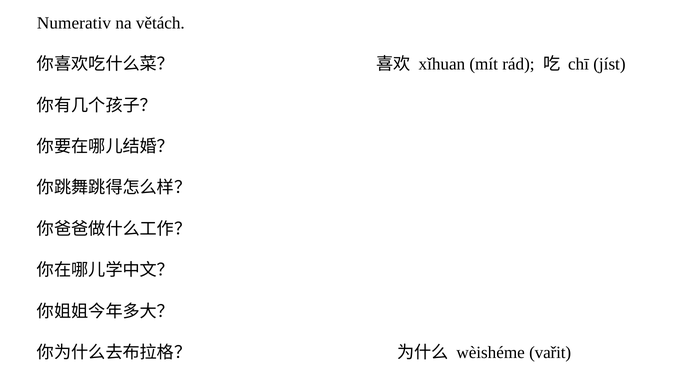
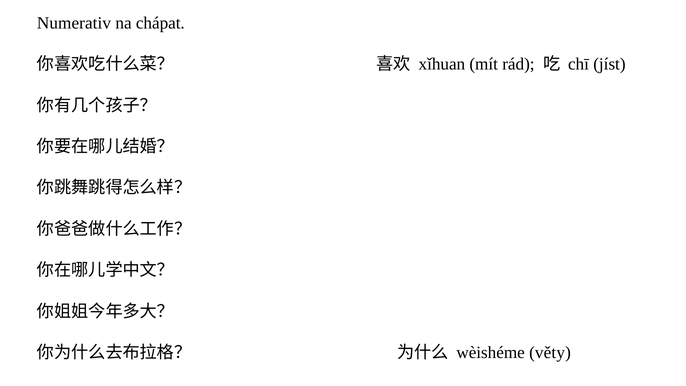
větách: větách -> chápat (160, 23)
vařit: vařit -> věty (550, 352)
